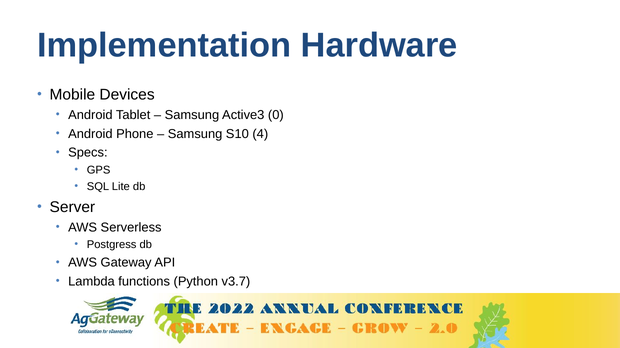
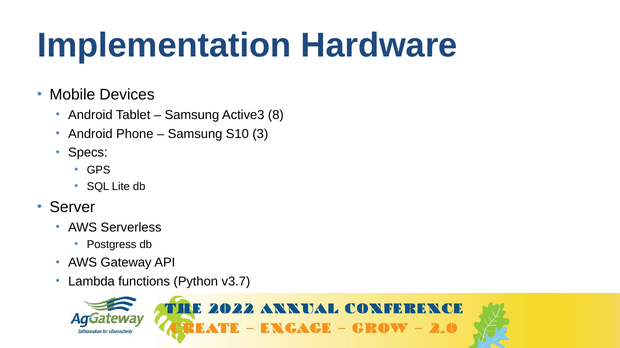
0: 0 -> 8 (276, 115)
4: 4 -> 3 (260, 134)
